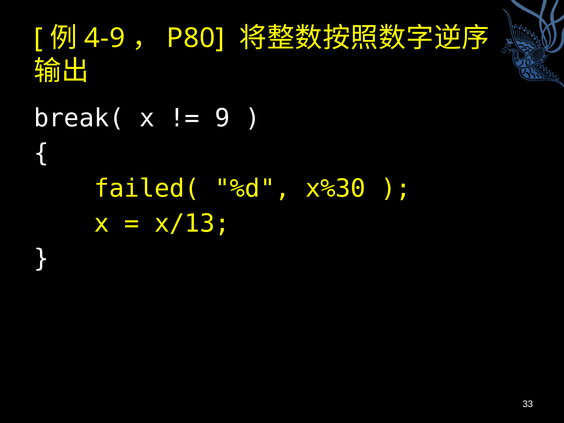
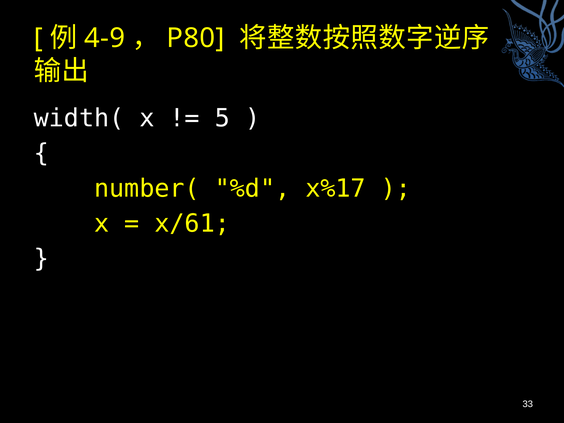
break(: break( -> width( (79, 118)
9: 9 -> 5 (222, 118)
failed(: failed( -> number( (147, 188)
x%30: x%30 -> x%17 (336, 188)
x/13: x/13 -> x/61 (192, 224)
